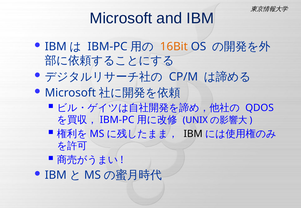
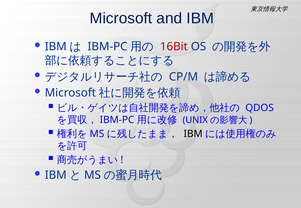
16Bit colour: orange -> red (174, 47)
